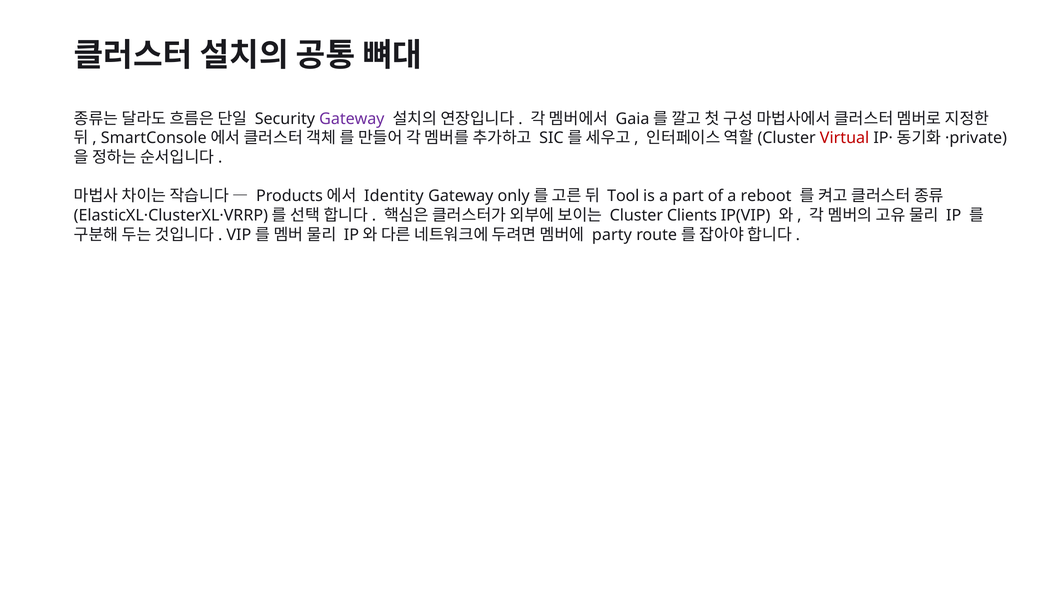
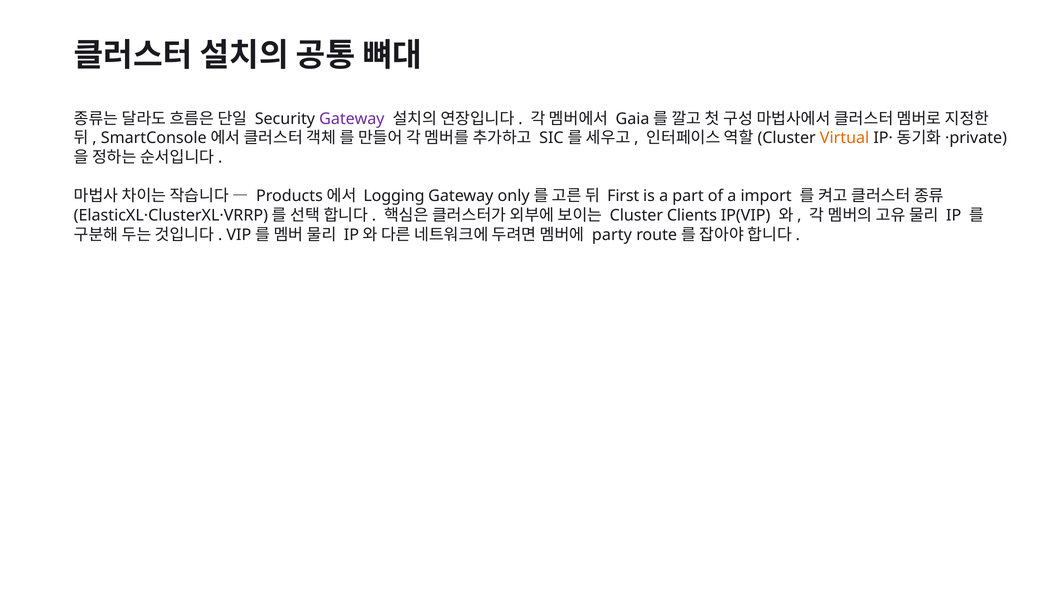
Virtual colour: red -> orange (845, 138)
Identity: Identity -> Logging (394, 196)
Tool: Tool -> First (623, 196)
reboot: reboot -> import (766, 196)
